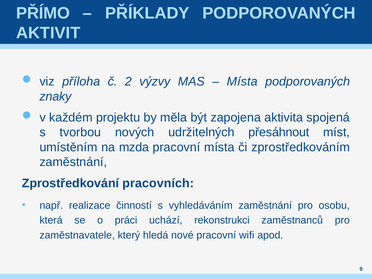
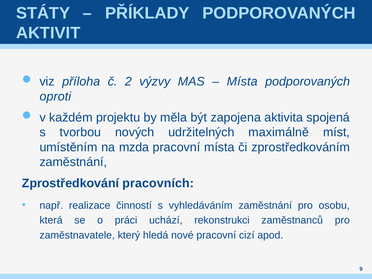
PŘÍMO: PŘÍMO -> STÁTY (43, 13)
znaky: znaky -> oproti (55, 96)
přesáhnout: přesáhnout -> maximálně (279, 132)
wifi: wifi -> cizí (247, 235)
